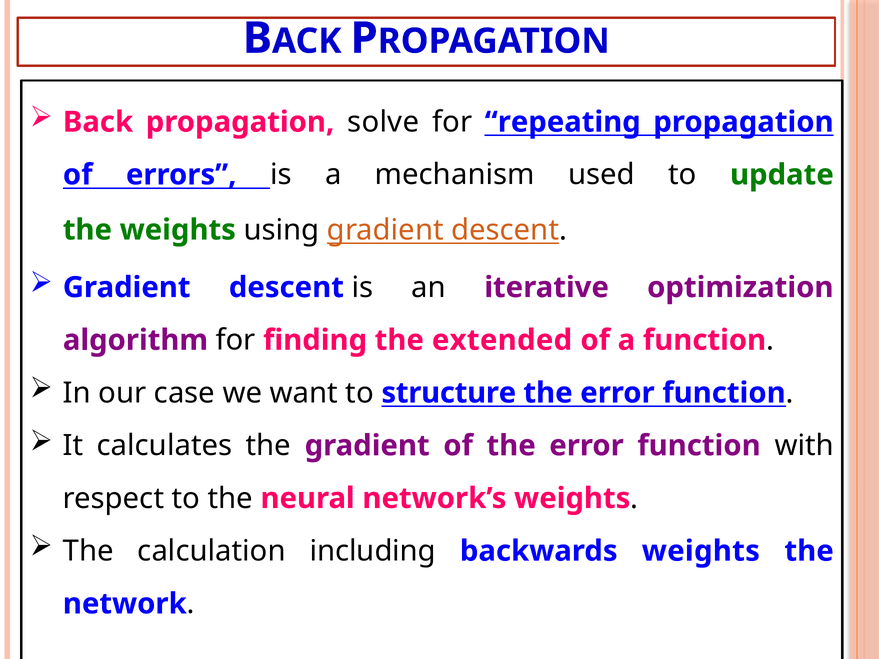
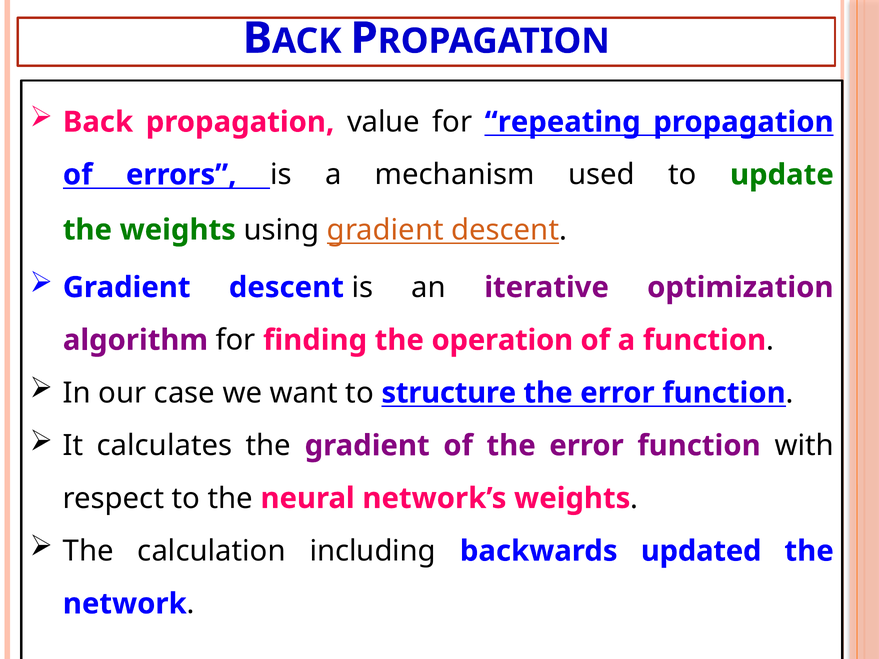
solve: solve -> value (383, 122)
extended: extended -> operation (502, 340)
backwards weights: weights -> updated (701, 551)
